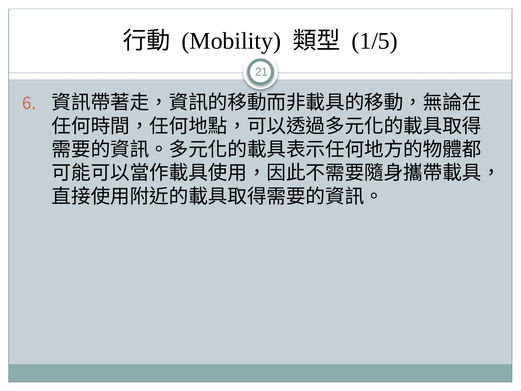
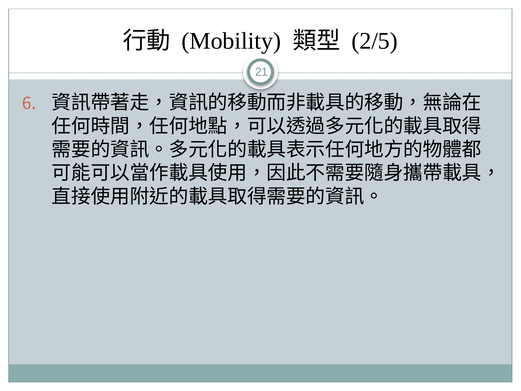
1/5: 1/5 -> 2/5 (375, 41)
